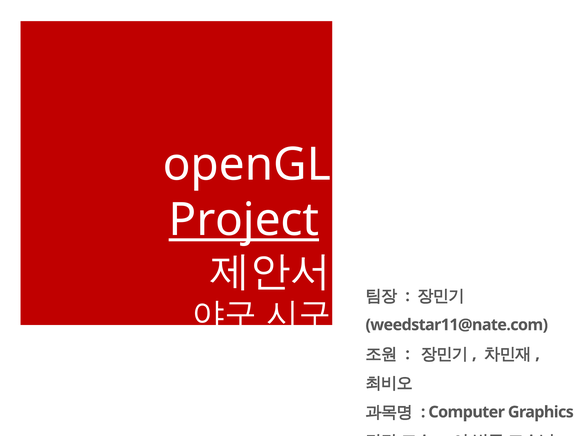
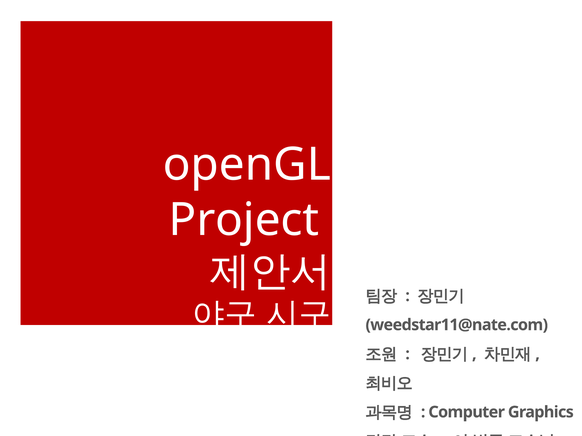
Project underline: present -> none (244, 220)
